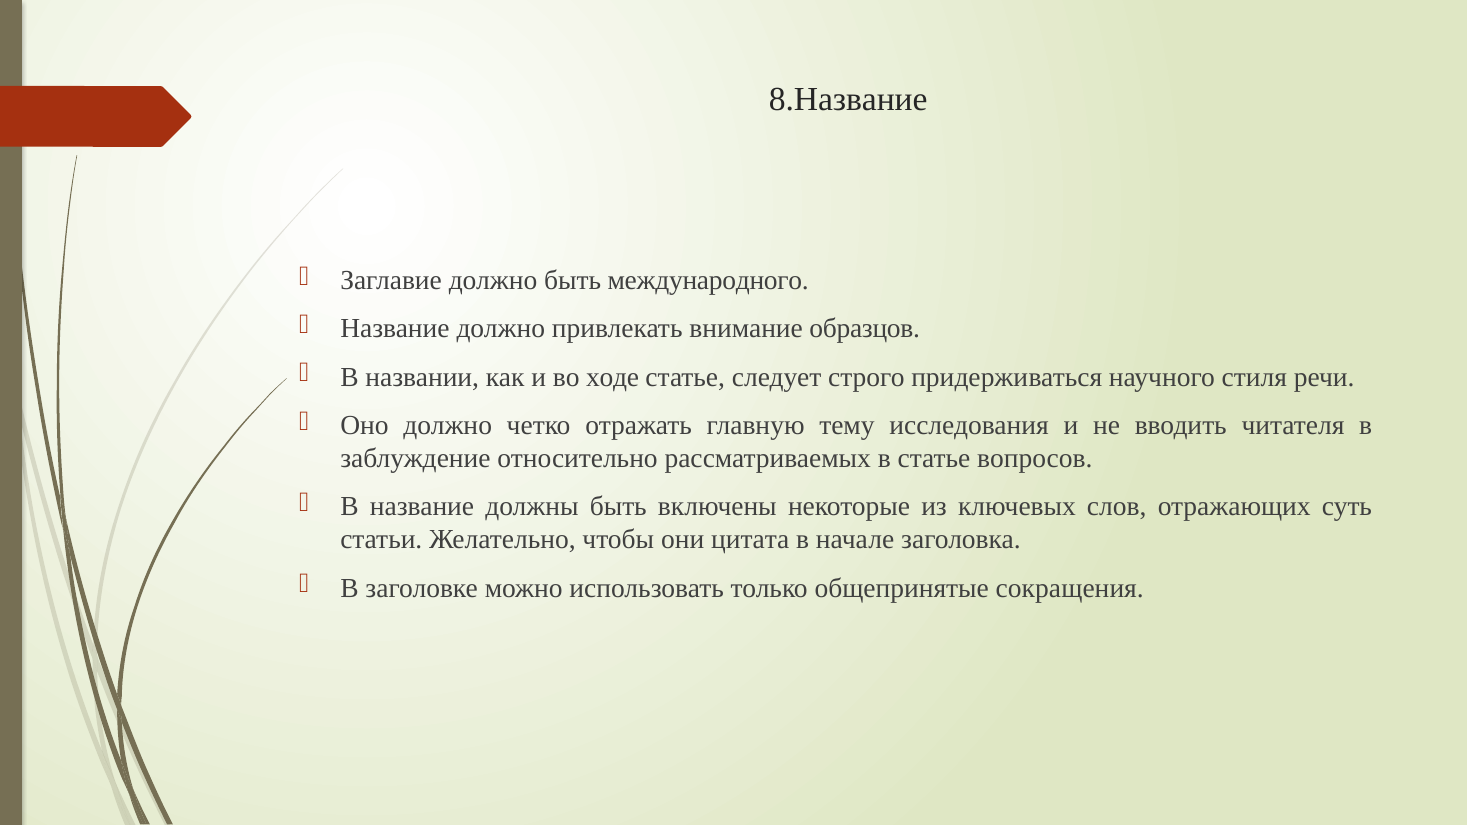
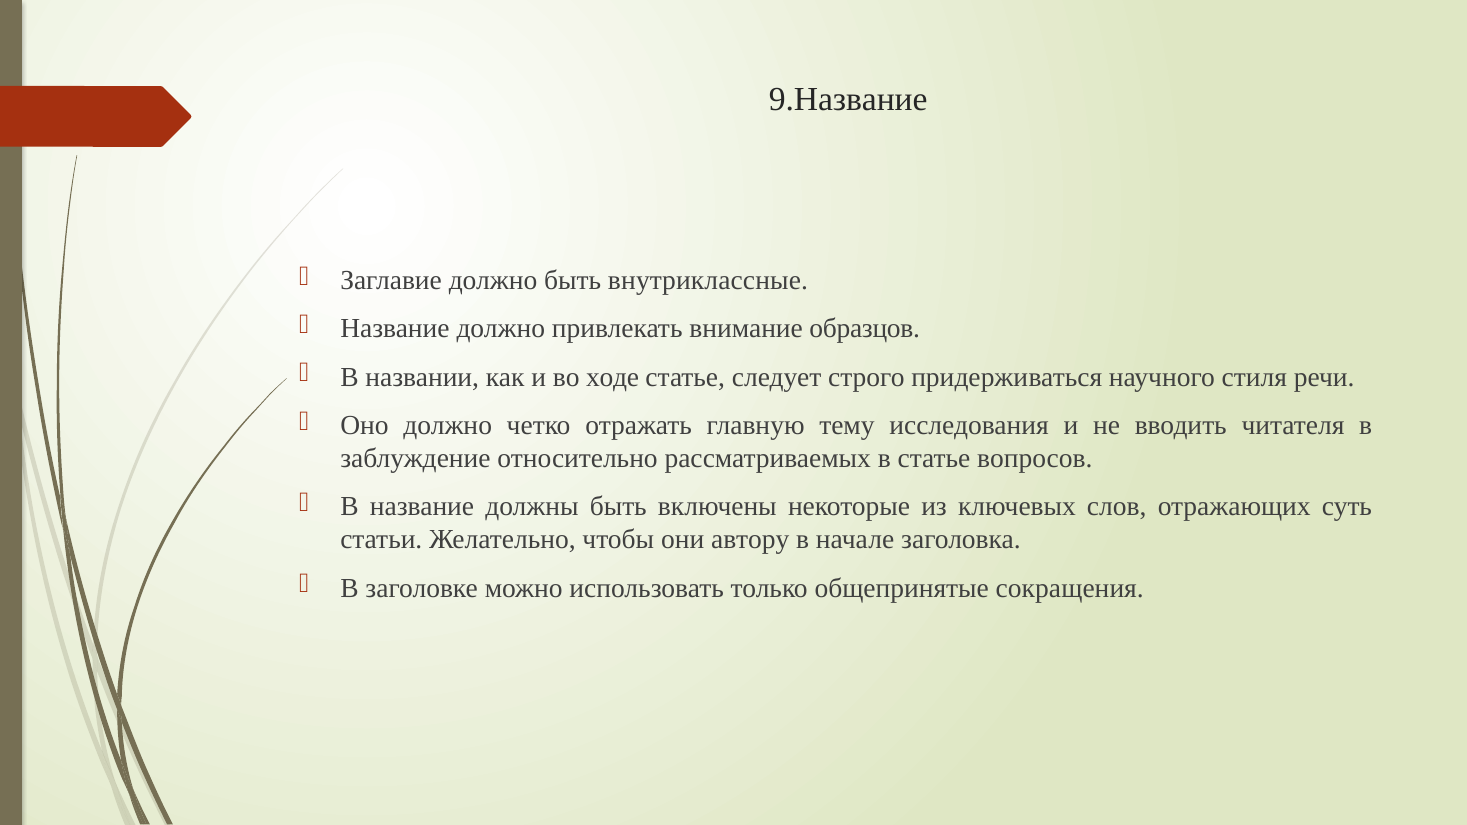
8.Название: 8.Название -> 9.Название (848, 99)
международного: международного -> внутриклассные (708, 281)
цитата: цитата -> автору (750, 540)
